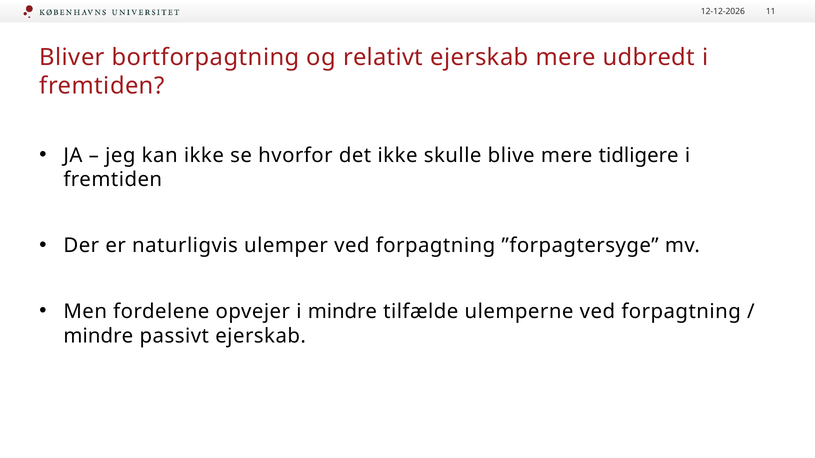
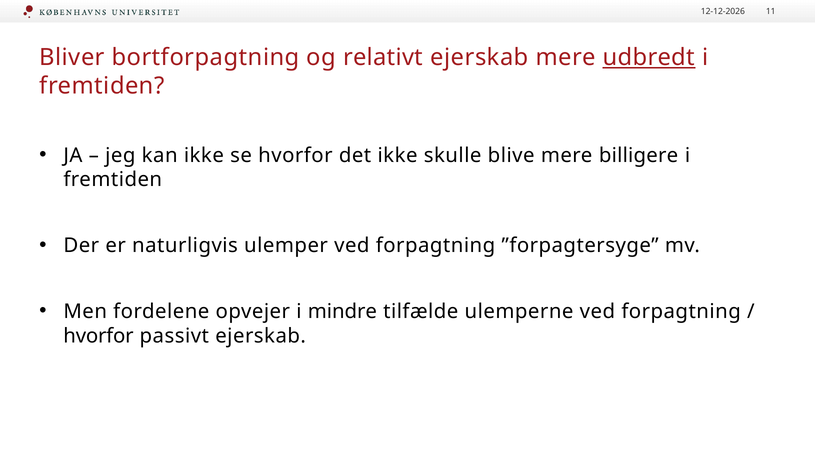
udbredt underline: none -> present (649, 57)
tidligere: tidligere -> billigere (639, 155)
mindre: mindre -> hvorfor (98, 336)
